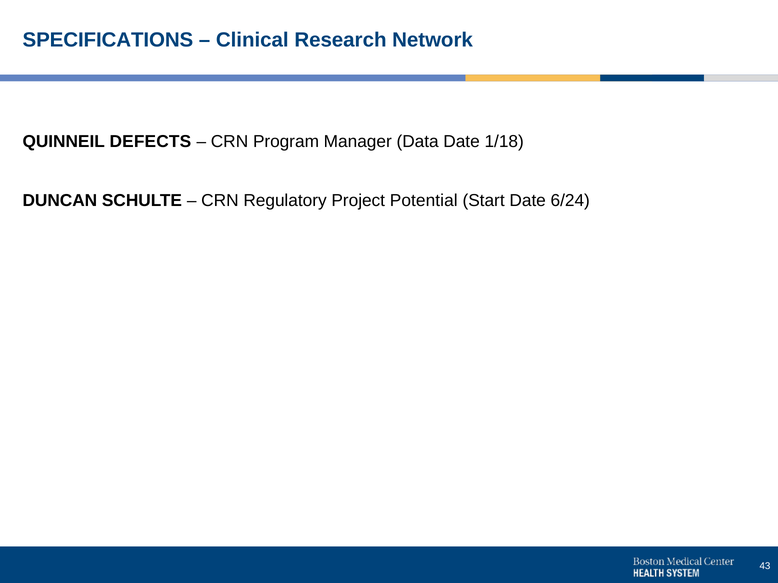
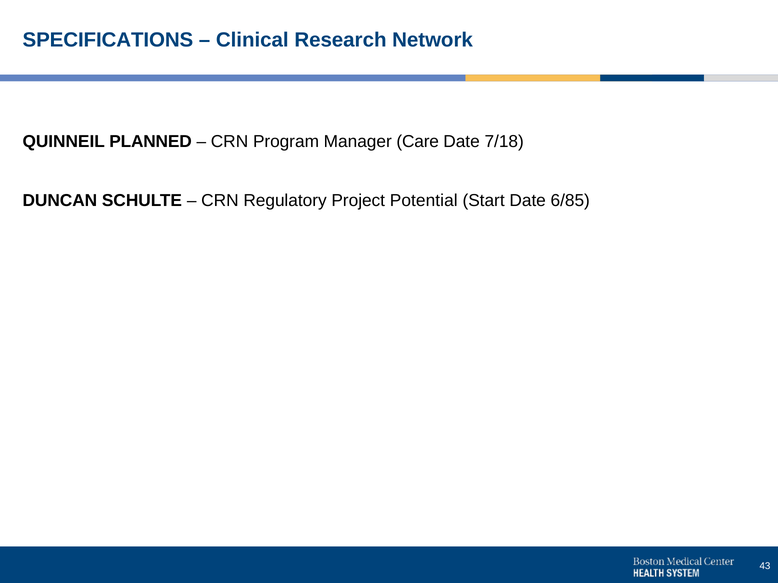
DEFECTS: DEFECTS -> PLANNED (151, 142)
Data: Data -> Care (418, 142)
1/18: 1/18 -> 7/18 (504, 142)
6/24: 6/24 -> 6/85 (570, 201)
